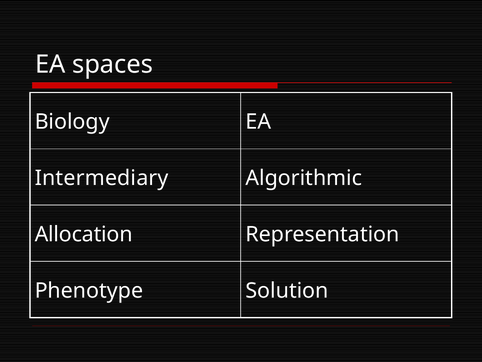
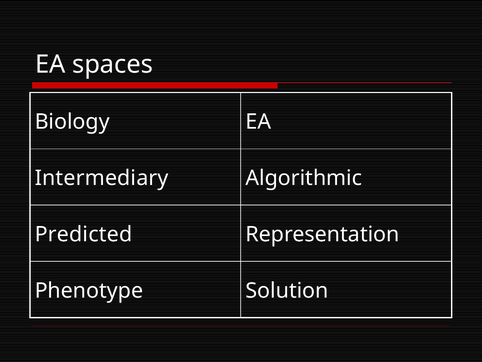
Allocation: Allocation -> Predicted (83, 234)
